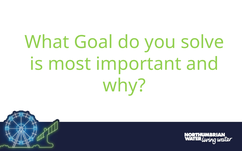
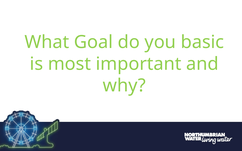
solve: solve -> basic (202, 42)
